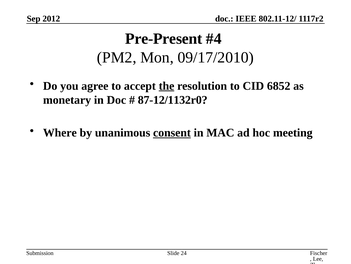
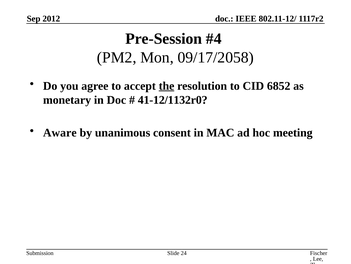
Pre-Present: Pre-Present -> Pre-Session (164, 39)
09/17/2010: 09/17/2010 -> 09/17/2058 (216, 57)
87-12/1132r0: 87-12/1132r0 -> 41-12/1132r0 (173, 100)
Where: Where -> Aware (60, 132)
consent underline: present -> none (172, 132)
